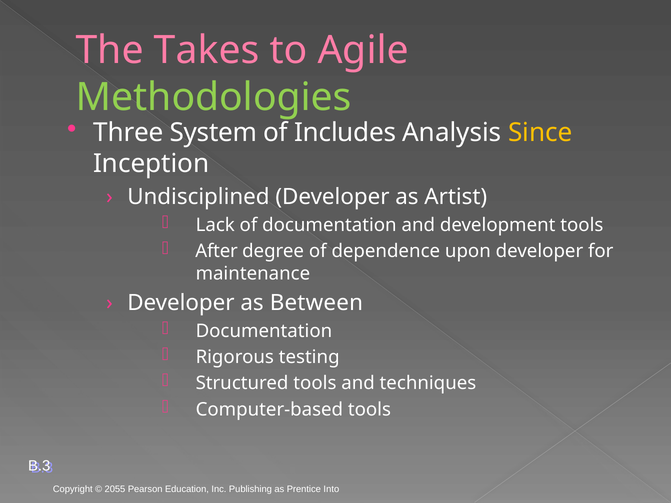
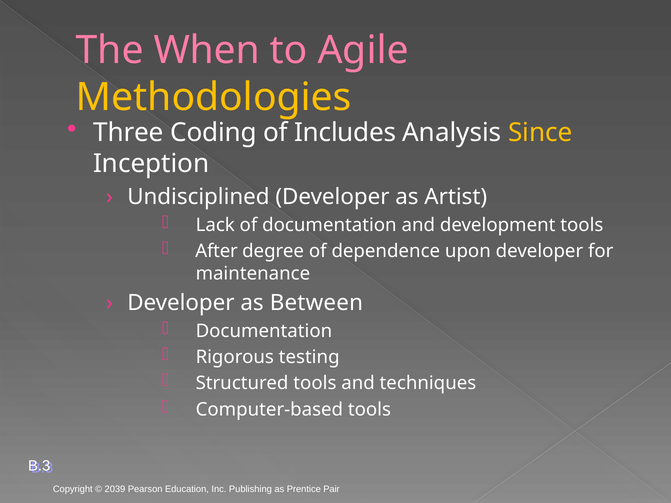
Takes: Takes -> When (207, 50)
Methodologies colour: light green -> yellow (214, 97)
System: System -> Coding (213, 133)
2055: 2055 -> 2039 (115, 489)
Into: Into -> Pair (331, 489)
